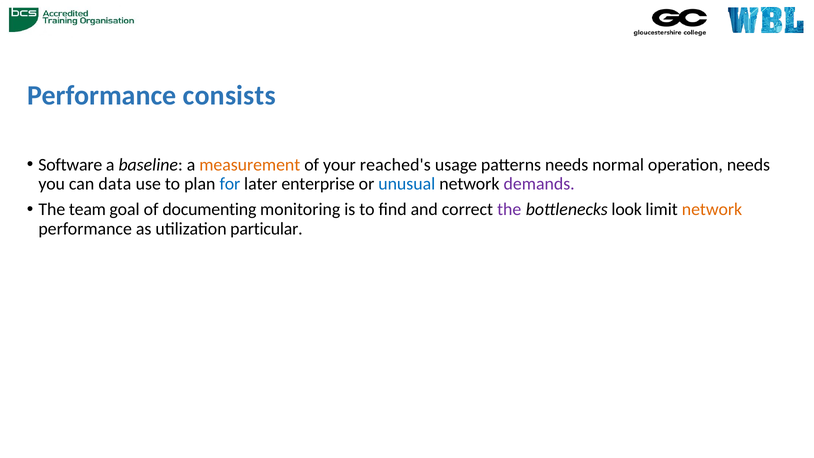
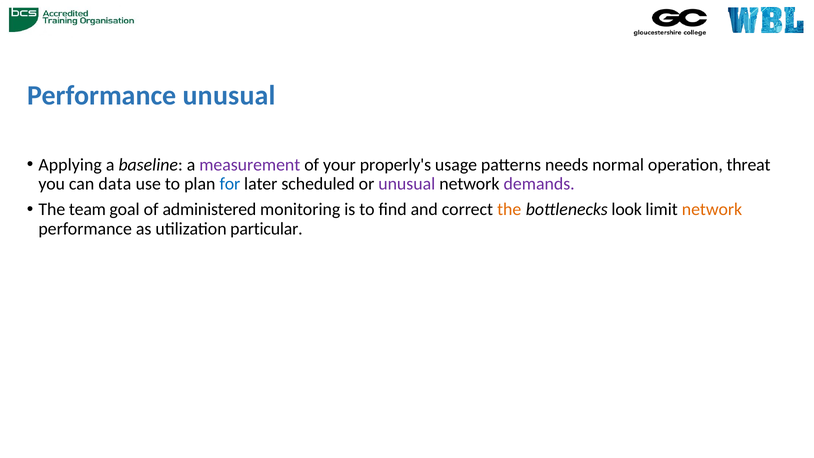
Performance consists: consists -> unusual (229, 95)
Software: Software -> Applying (70, 165)
measurement colour: orange -> purple (250, 165)
reached's: reached's -> properly's (395, 165)
operation needs: needs -> threat (749, 165)
enterprise: enterprise -> scheduled (318, 184)
unusual colour: blue -> purple (407, 184)
documenting: documenting -> administered (209, 209)
the colour: purple -> orange (509, 209)
